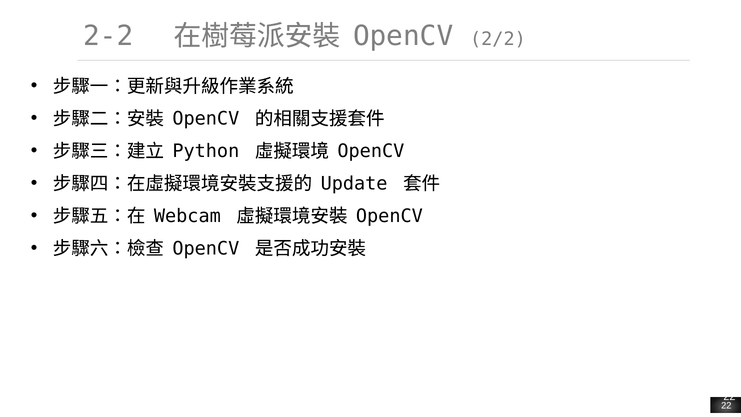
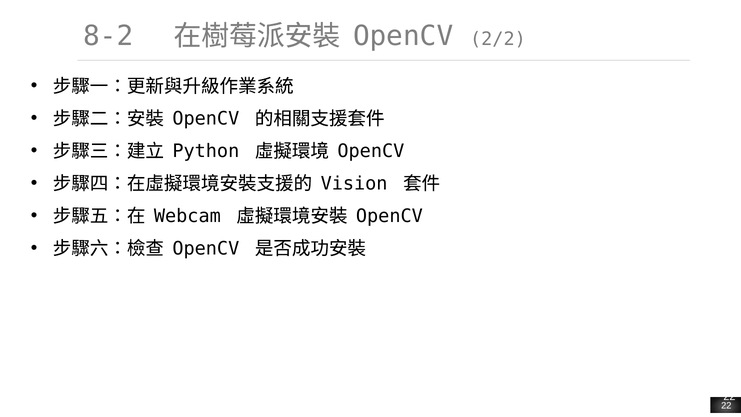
2-2: 2-2 -> 8-2 (108, 36)
Update: Update -> Vision (354, 184)
